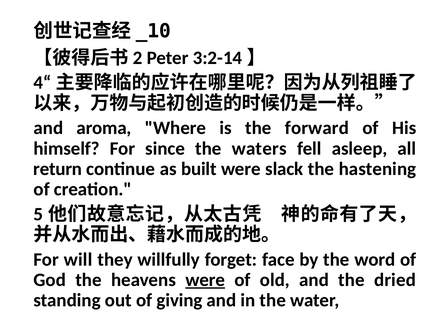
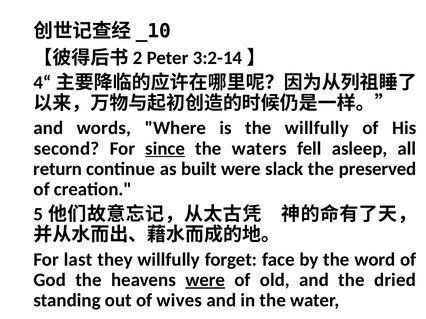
aroma: aroma -> words (104, 128)
the forward: forward -> willfully (317, 128)
himself: himself -> second (66, 149)
since underline: none -> present (165, 149)
hastening: hastening -> preserved (378, 169)
will: will -> last (78, 260)
giving: giving -> wives (179, 301)
